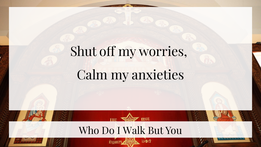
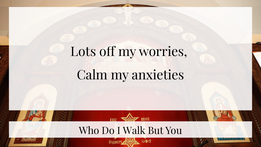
Shut: Shut -> Lots (83, 52)
